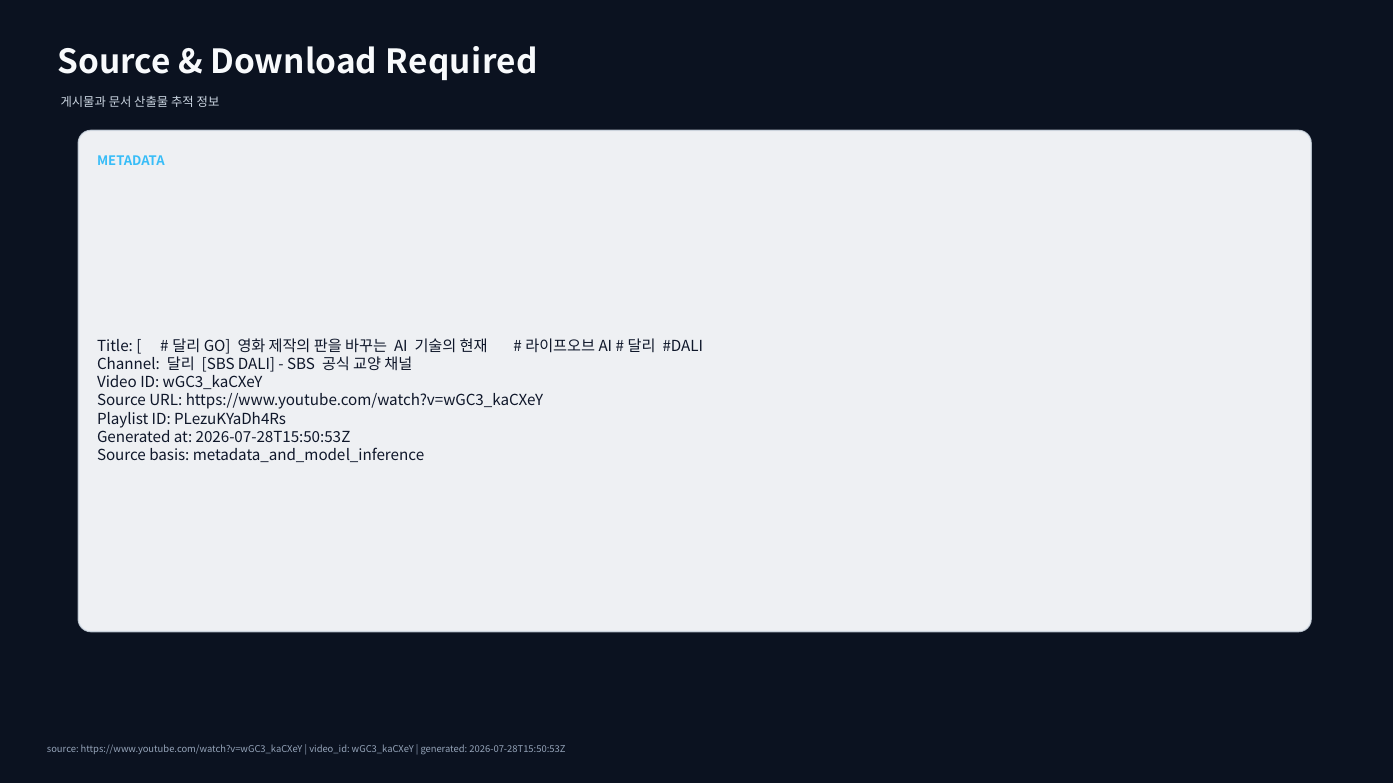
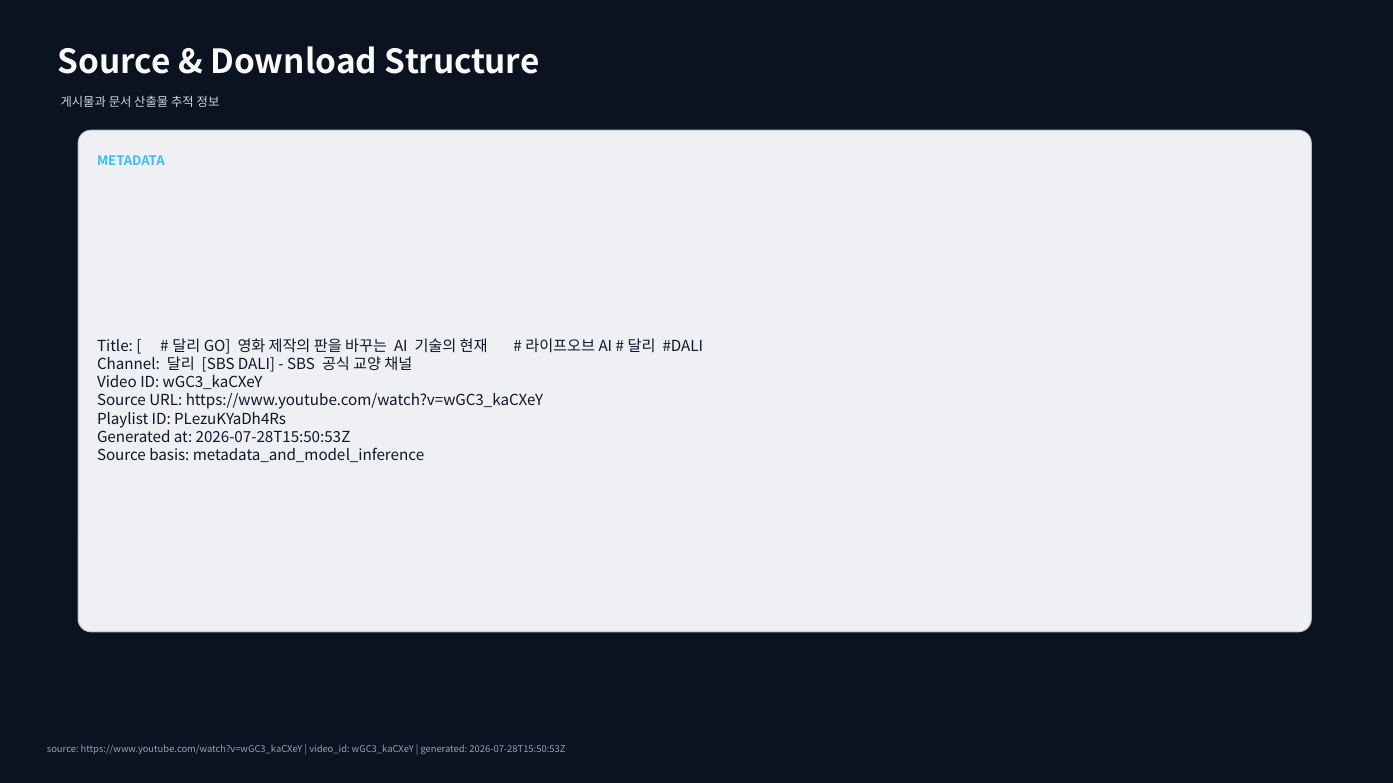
Required: Required -> Structure (462, 62)
